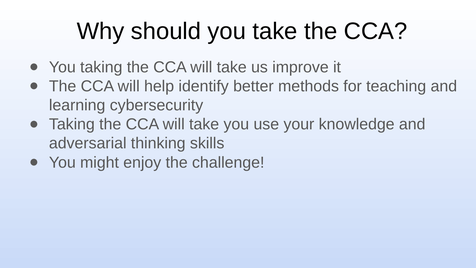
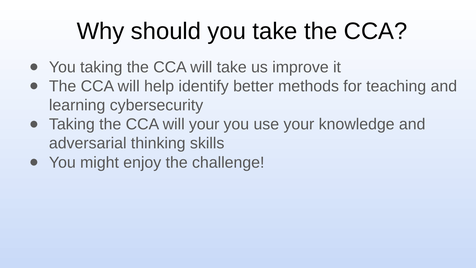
take: take -> your (204, 124)
